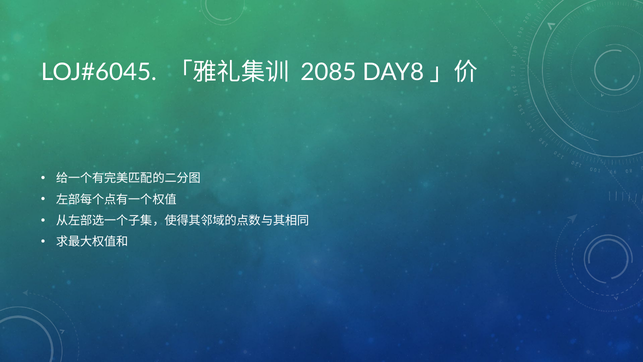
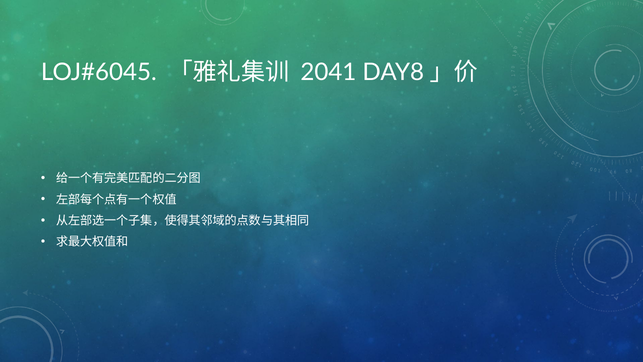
2085: 2085 -> 2041 (328, 72)
